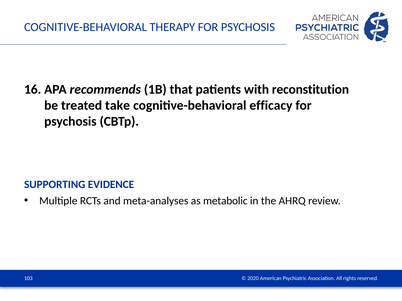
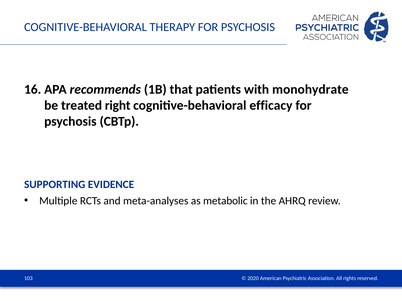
reconstitution: reconstitution -> monohydrate (310, 90)
take: take -> right (118, 106)
